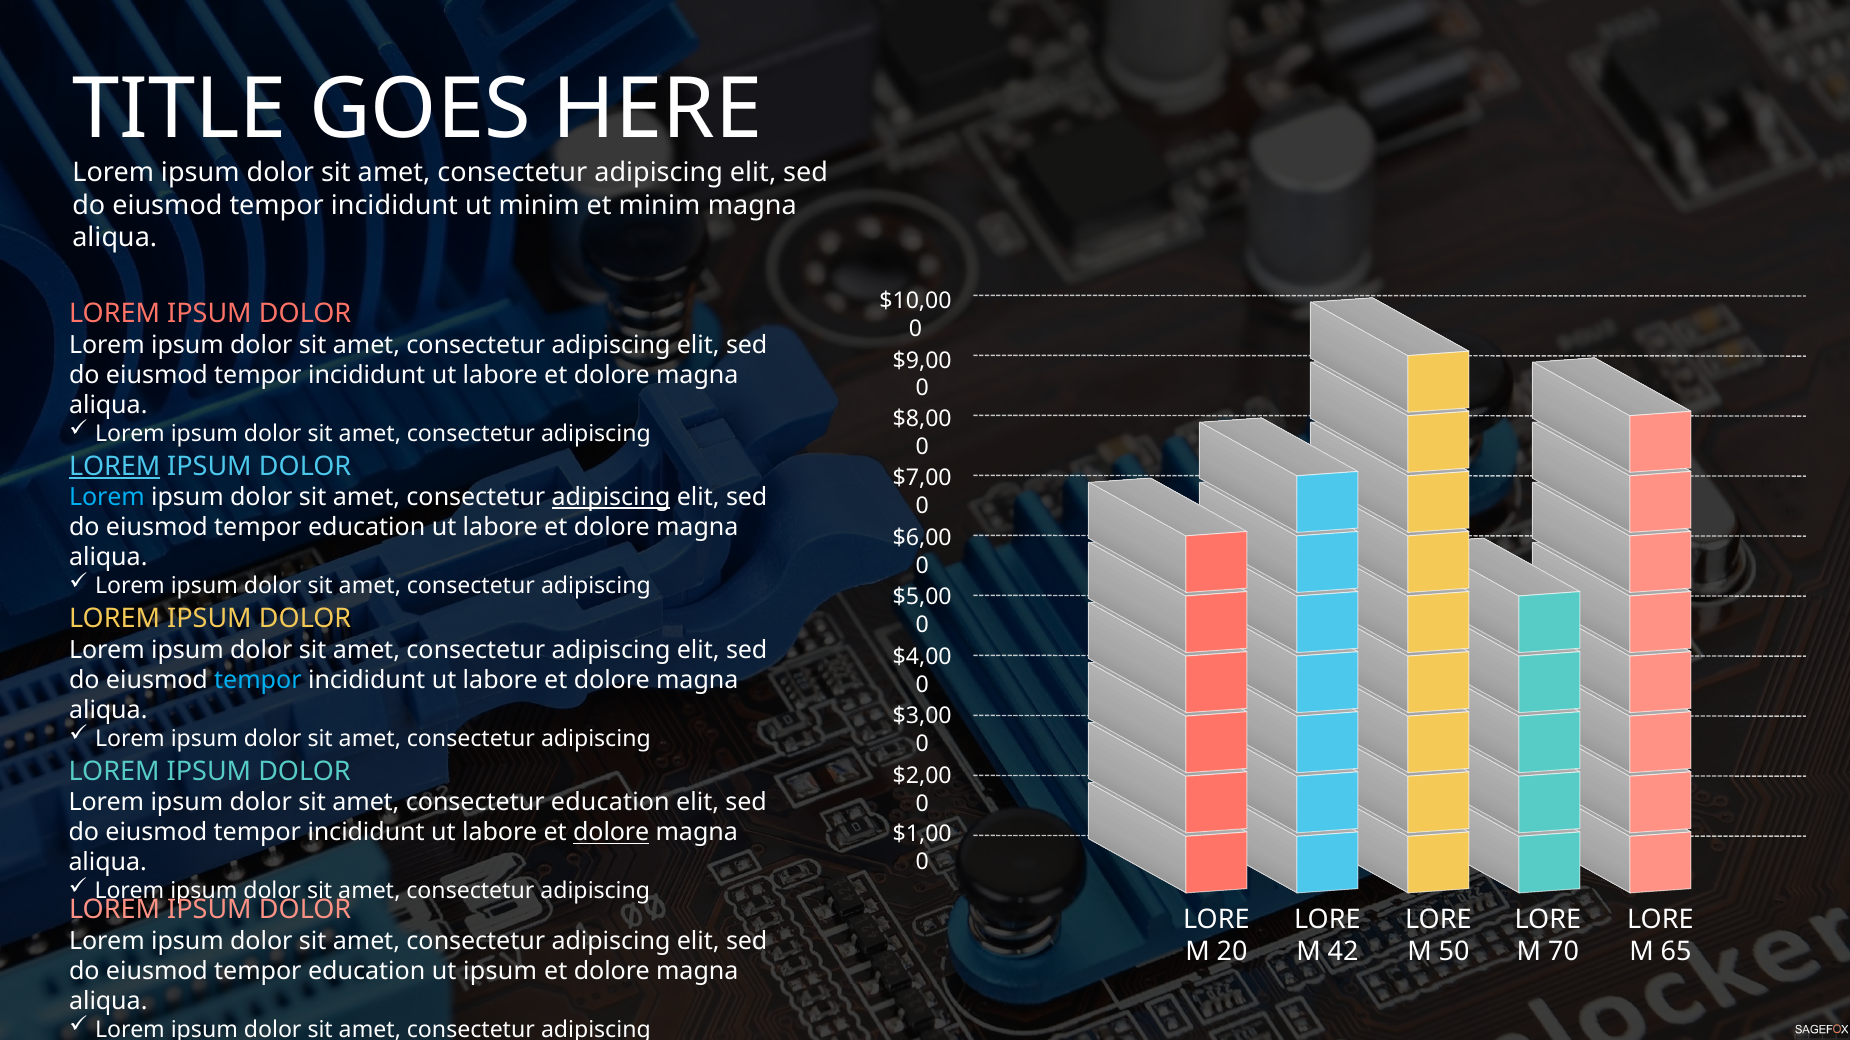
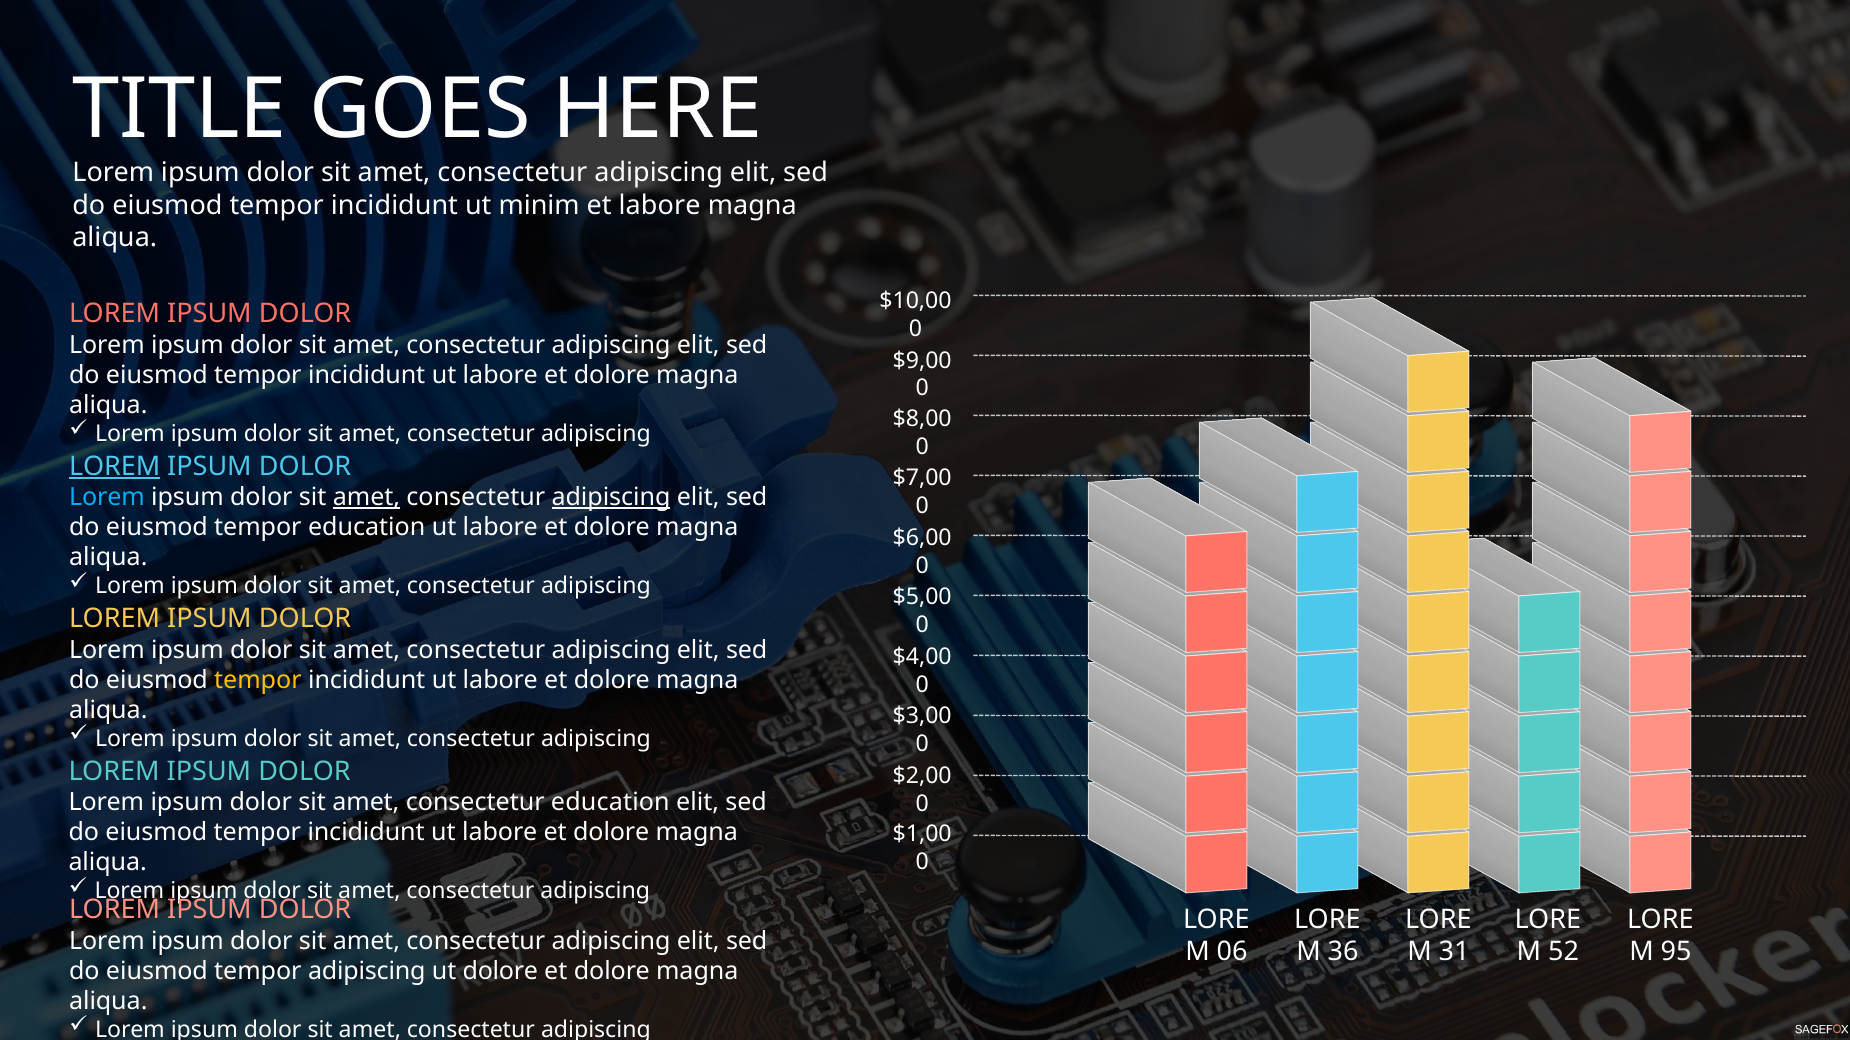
et minim: minim -> labore (660, 205)
amet underline: none -> present (366, 498)
tempor colour: light blue -> yellow (258, 680)
dolore underline: present -> none (611, 833)
20: 20 -> 06 (1232, 952)
42: 42 -> 36 (1343, 952)
50: 50 -> 31 (1454, 952)
70: 70 -> 52 (1564, 952)
65: 65 -> 95 (1676, 952)
education: education -> adipiscing (367, 972)
ut ipsum: ipsum -> dolore (500, 972)
